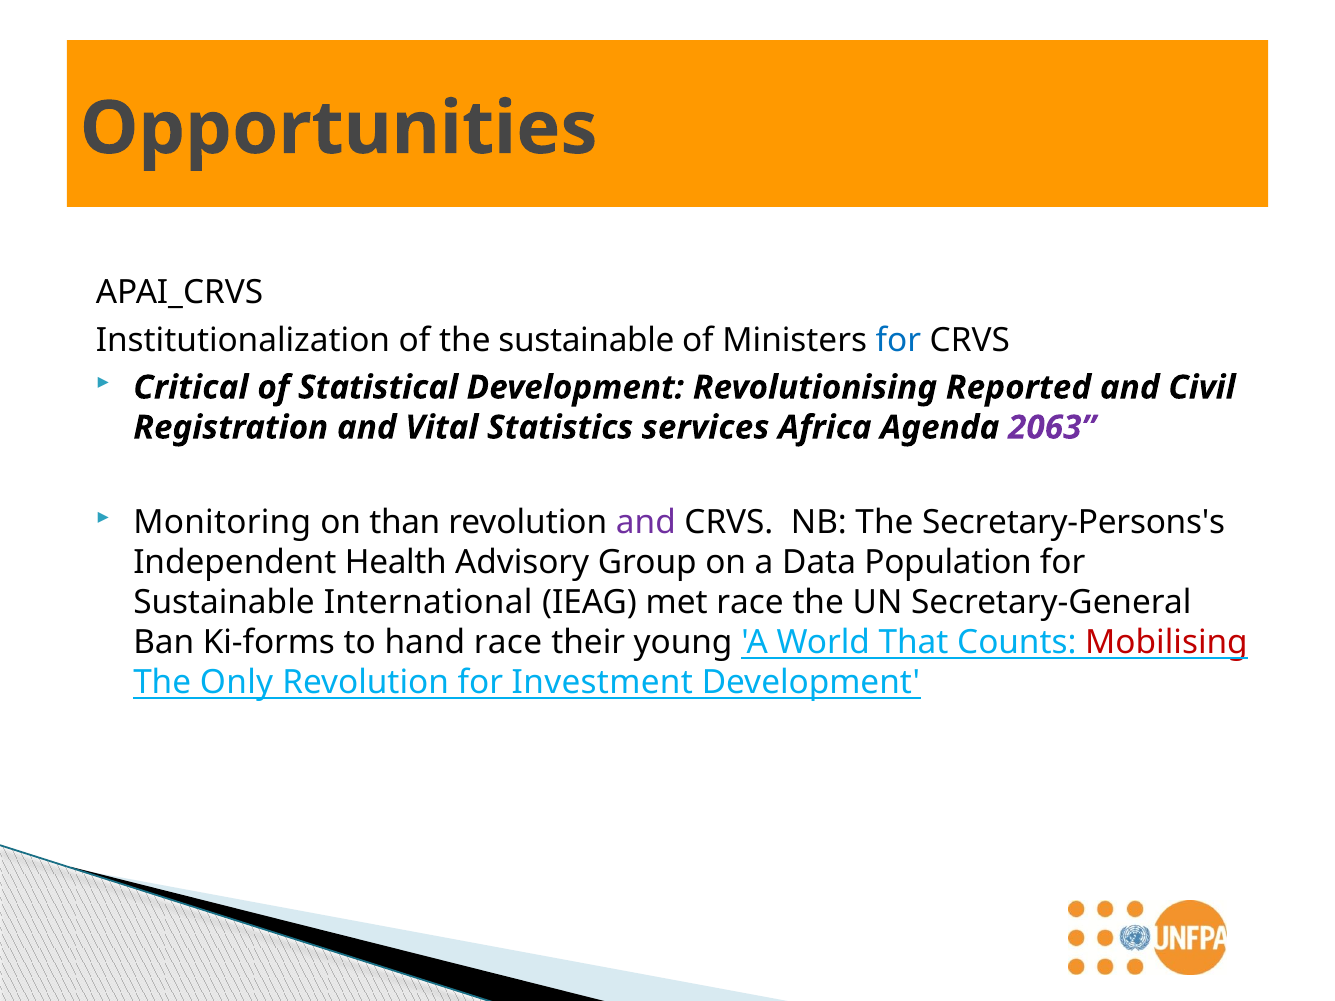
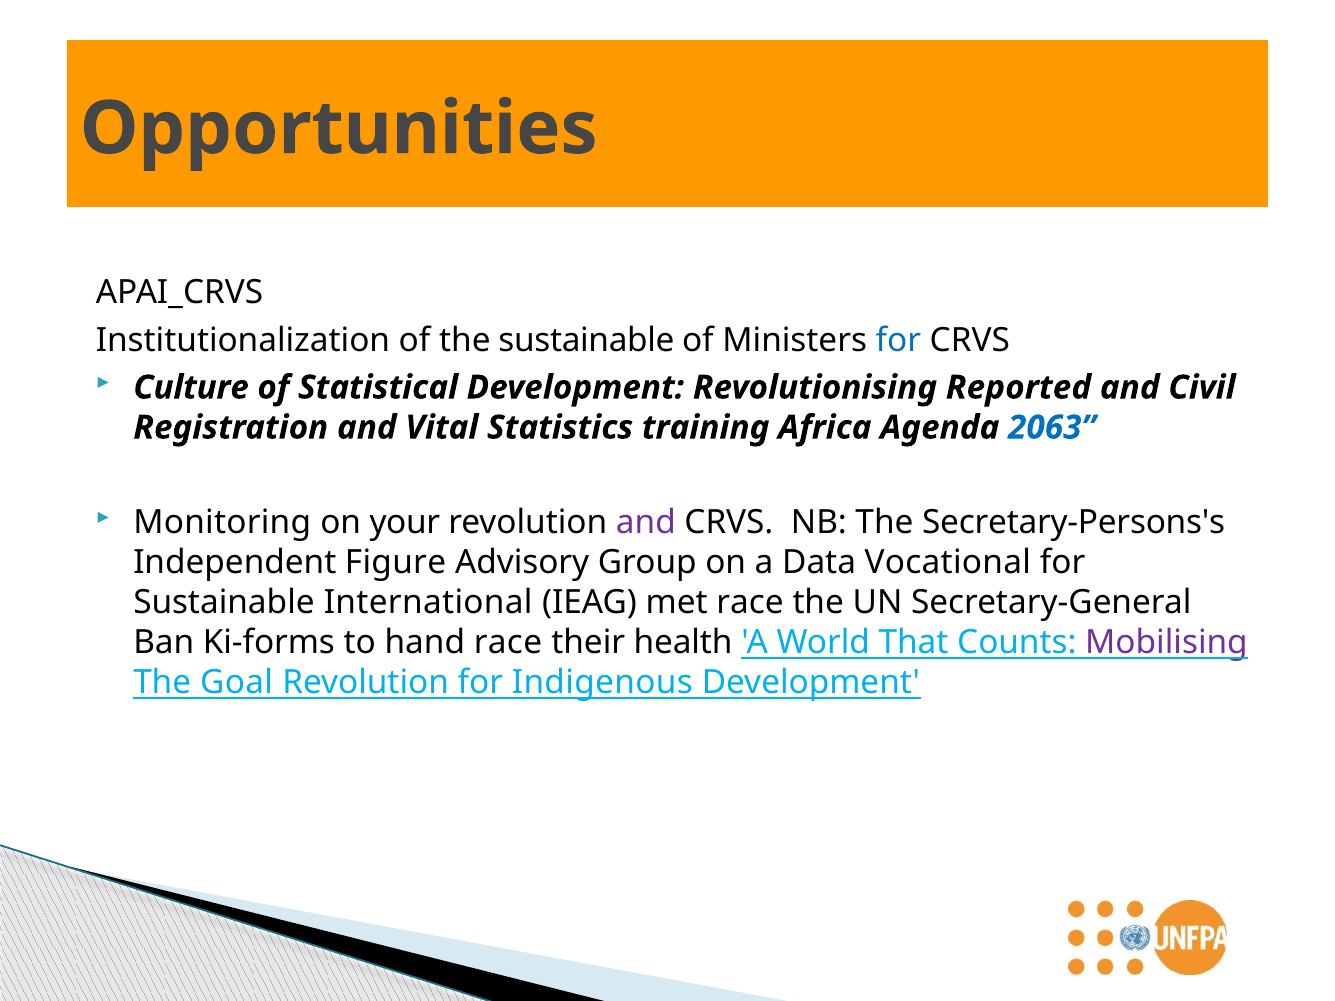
Critical: Critical -> Culture (191, 388)
services: services -> training (706, 428)
2063 colour: purple -> blue (1052, 428)
than: than -> your (405, 523)
Health: Health -> Figure (396, 563)
Population: Population -> Vocational (948, 563)
young: young -> health (683, 643)
Mobilising colour: red -> purple (1166, 643)
Only: Only -> Goal (237, 683)
Investment: Investment -> Indigenous (602, 683)
